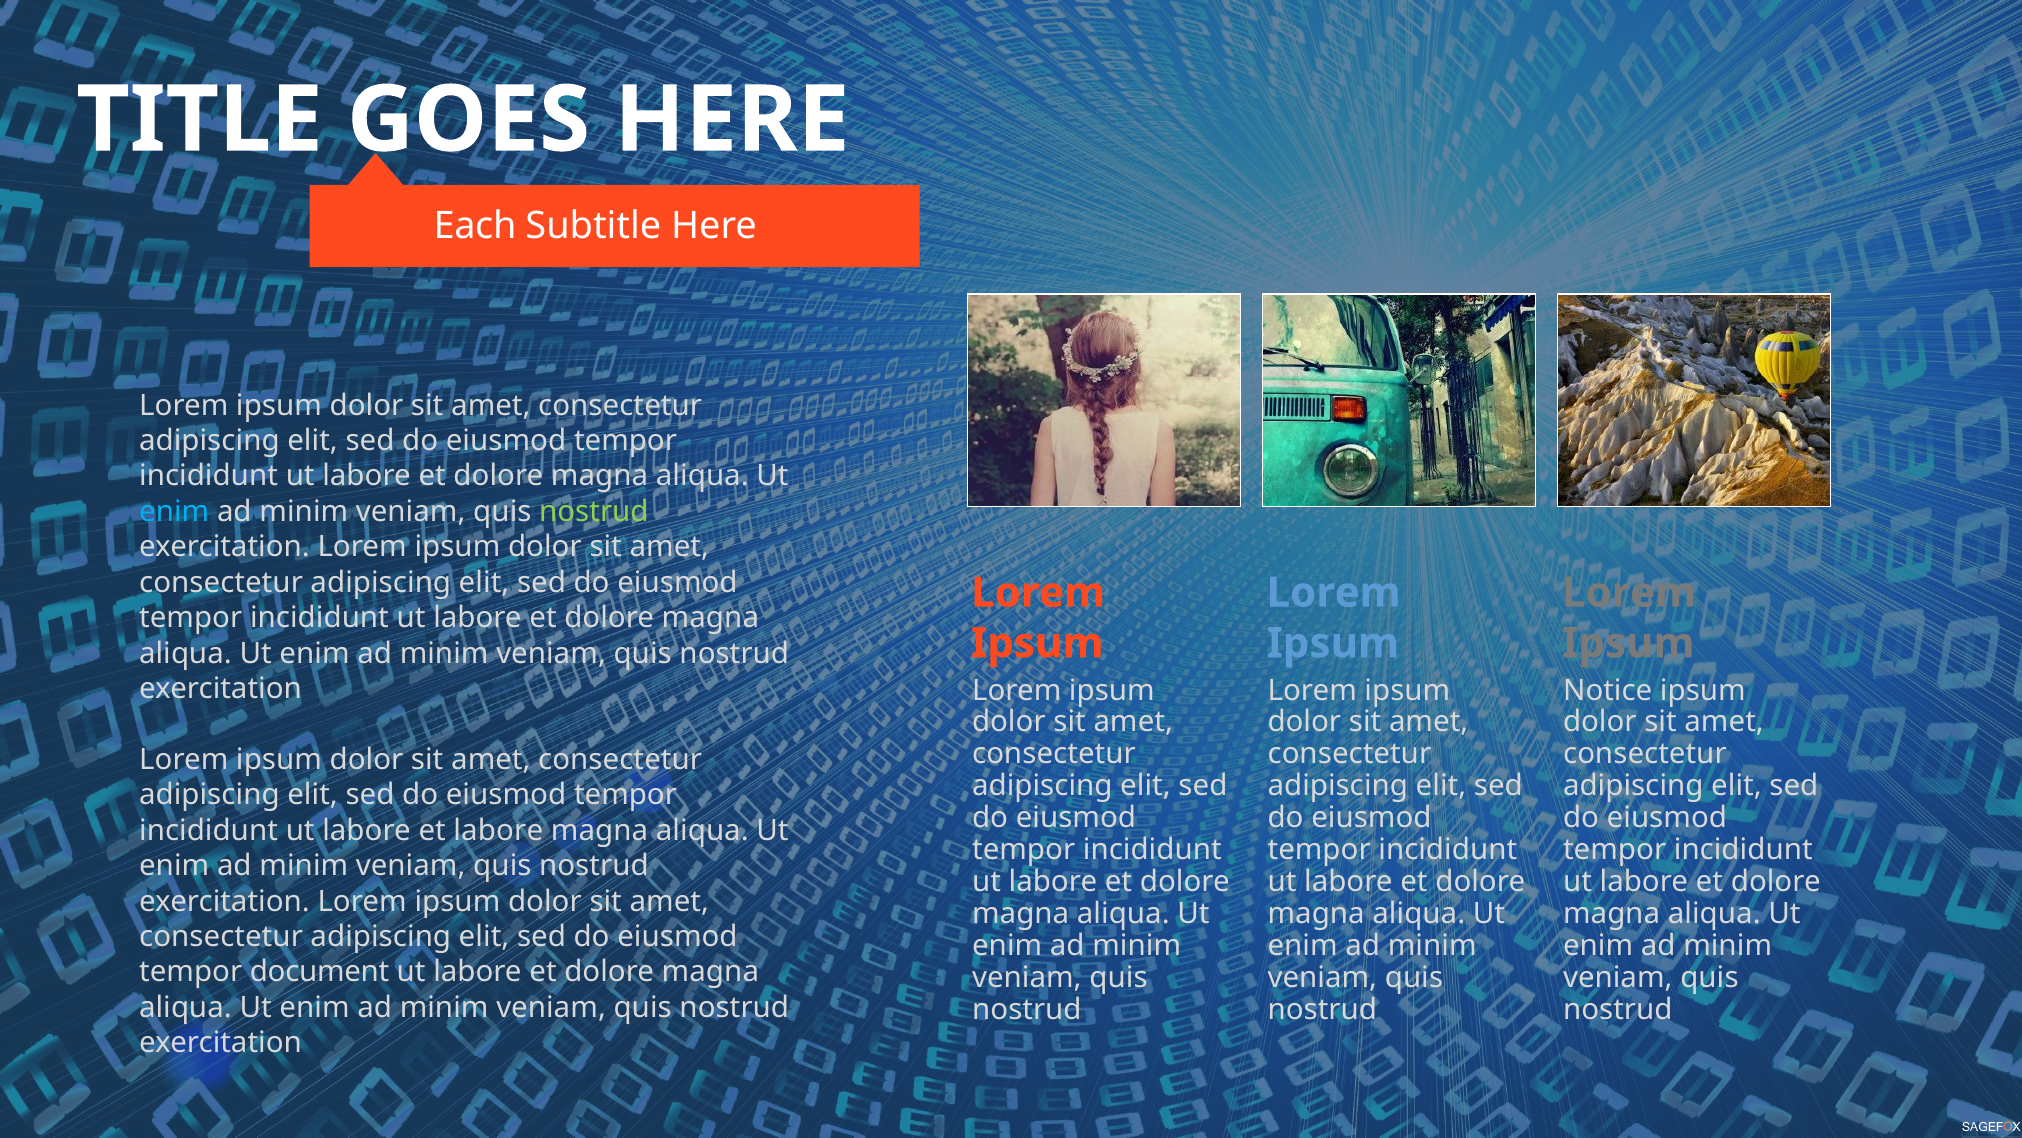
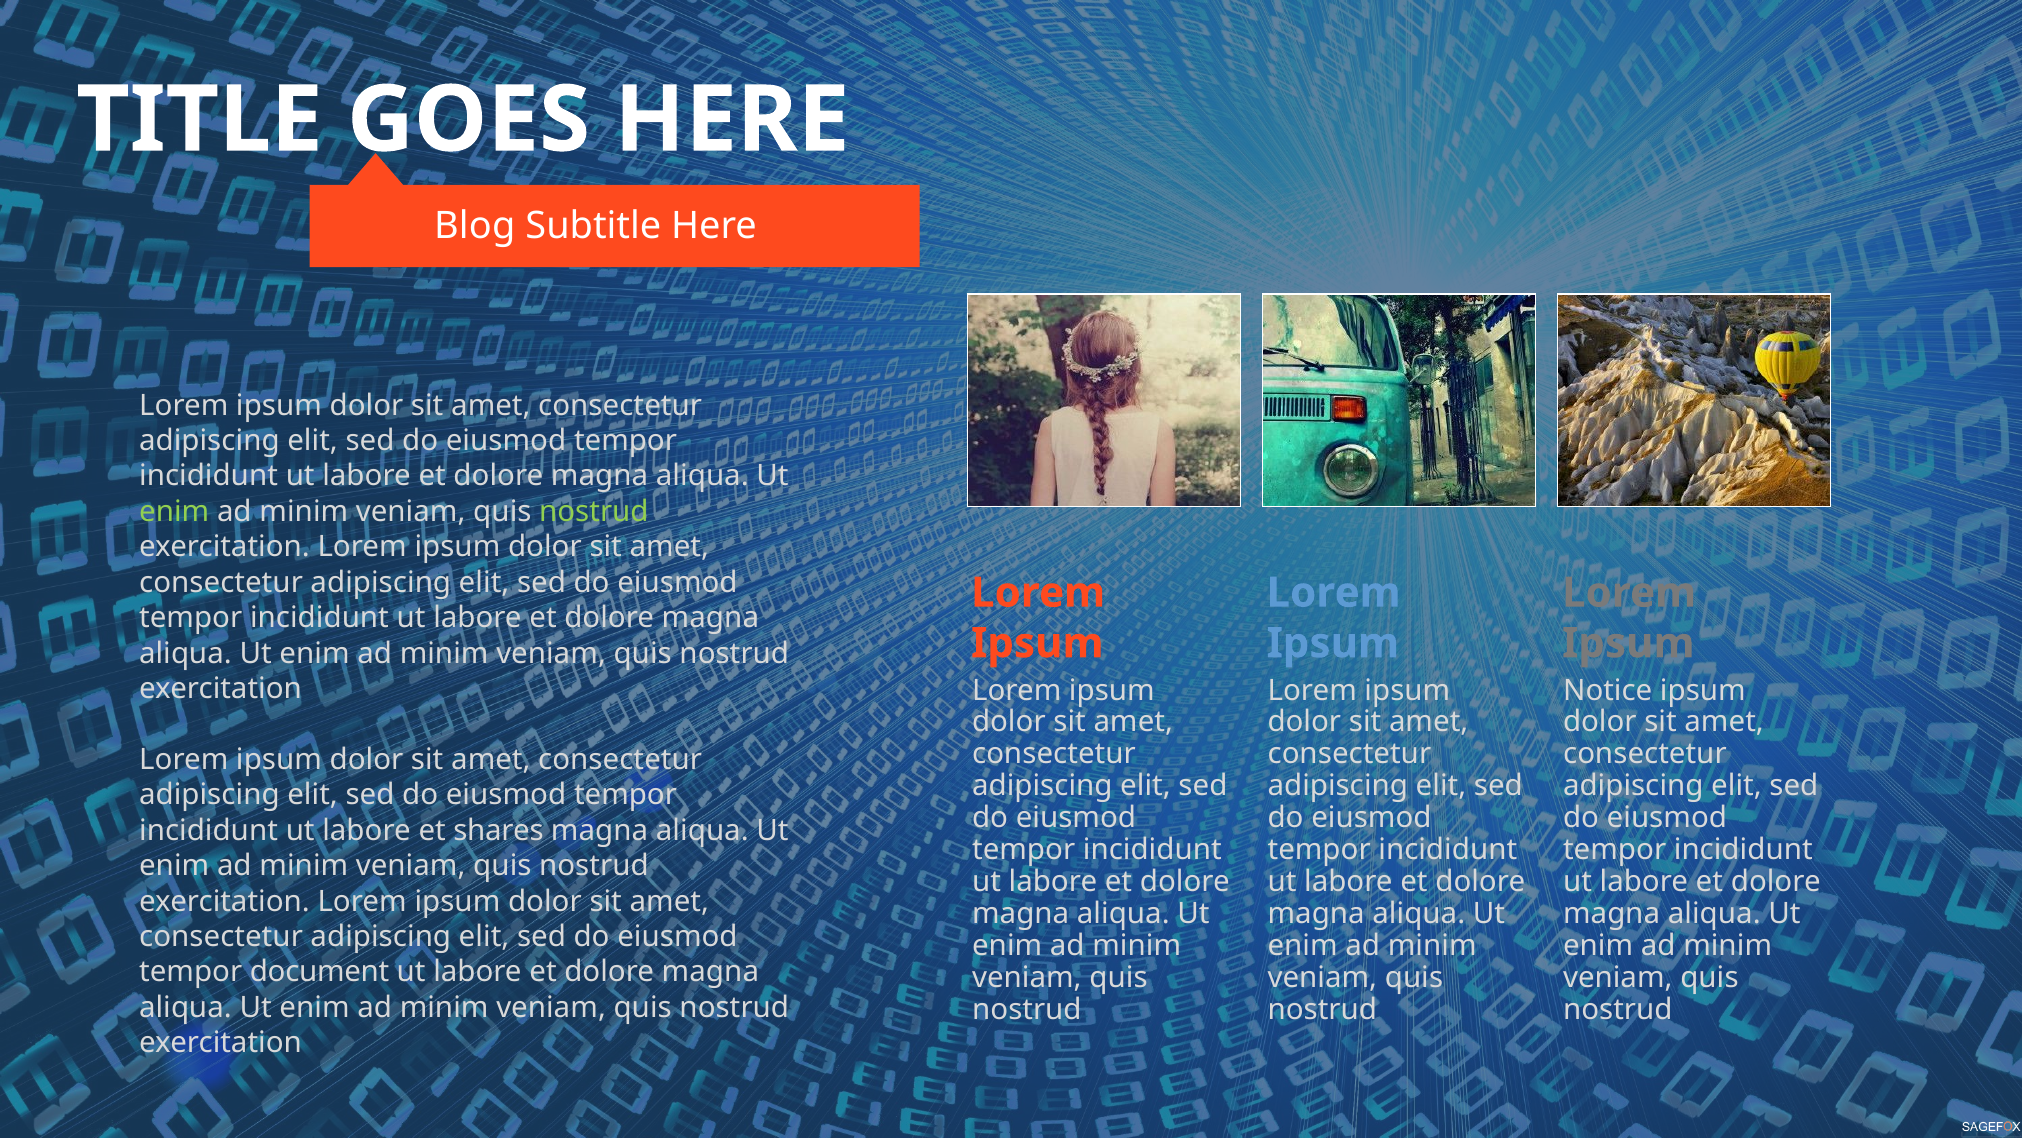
Each: Each -> Blog (475, 226)
enim colour: light blue -> light green (174, 511)
et labore: labore -> shares (499, 830)
